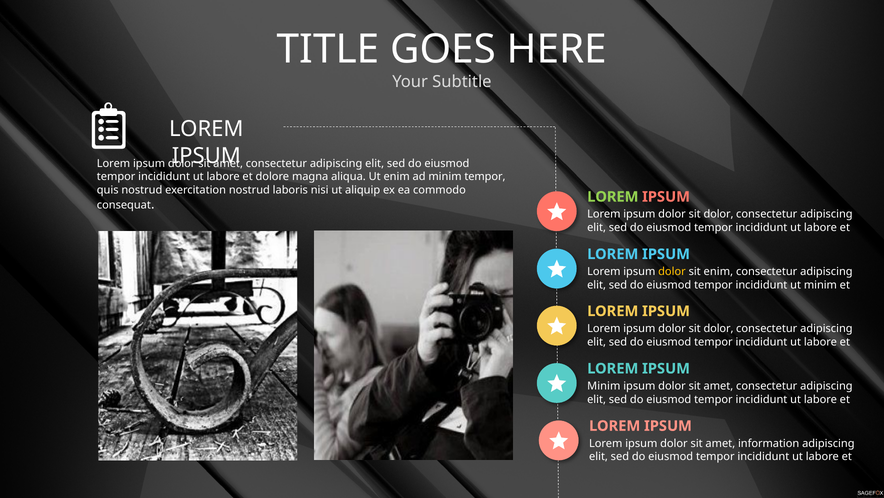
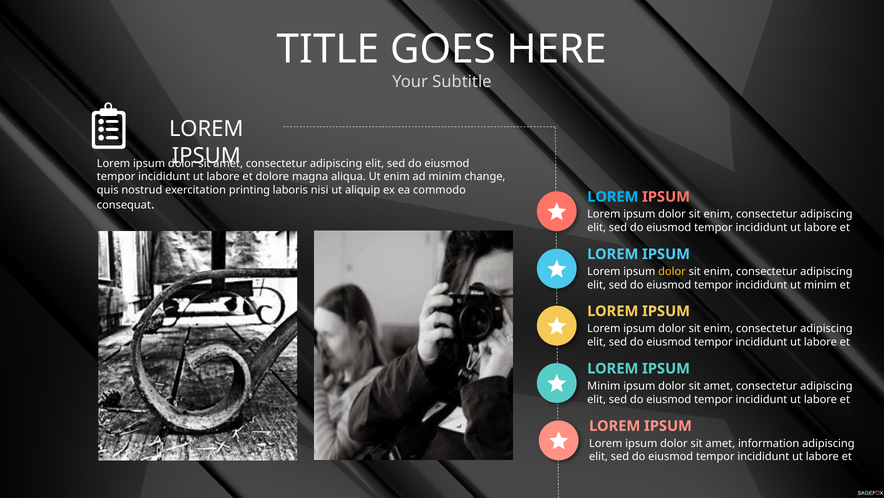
minim tempor: tempor -> change (485, 176)
exercitation nostrud: nostrud -> printing (249, 190)
LOREM colour: light green -> light blue (613, 197)
dolor: dolor -> enim (718, 214)
dolor: dolor -> enim (718, 328)
